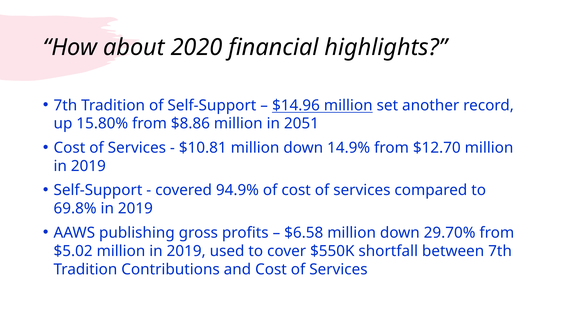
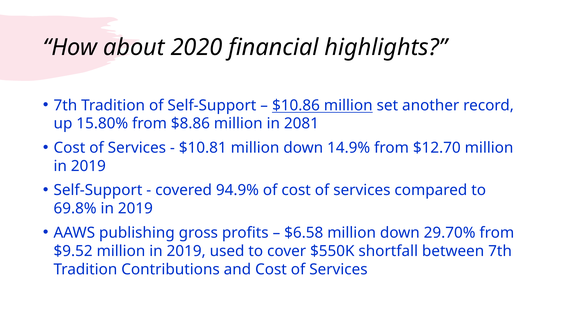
$14.96: $14.96 -> $10.86 (296, 105)
2051: 2051 -> 2081 (301, 124)
$5.02: $5.02 -> $9.52 (73, 251)
